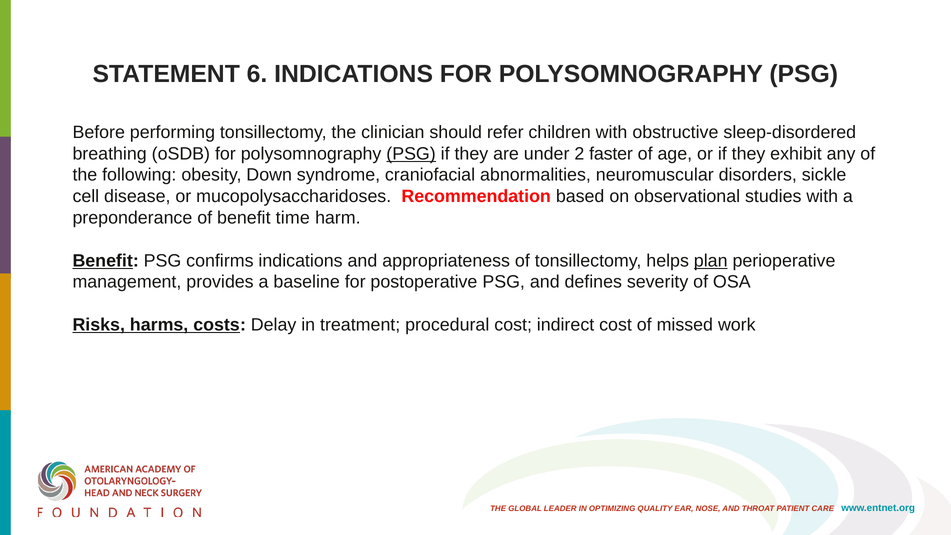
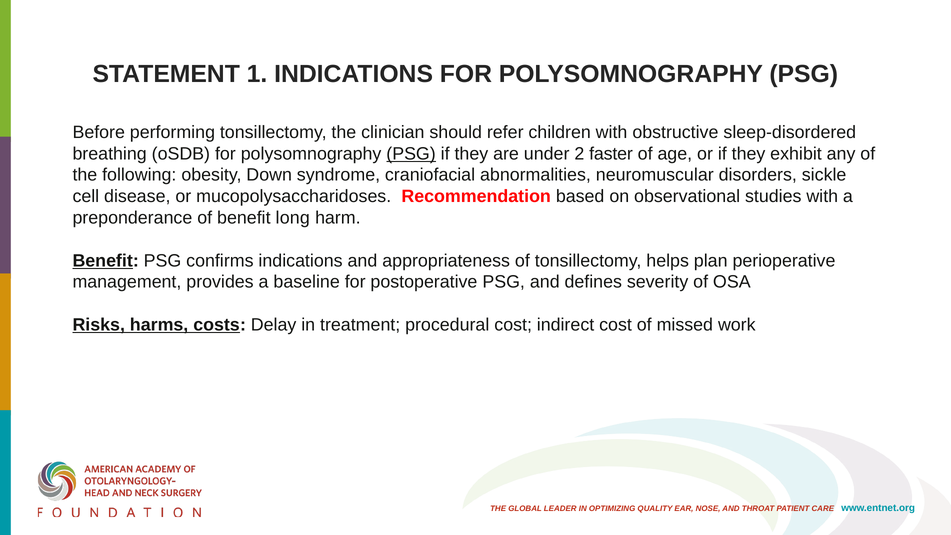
6: 6 -> 1 (257, 74)
time: time -> long (293, 218)
plan underline: present -> none (711, 261)
